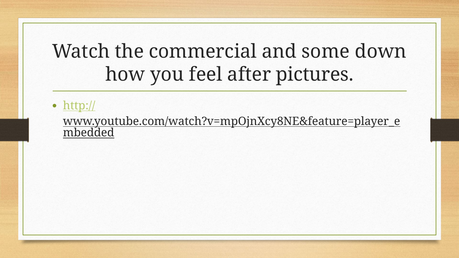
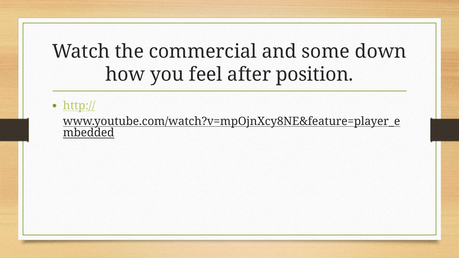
pictures: pictures -> position (315, 74)
